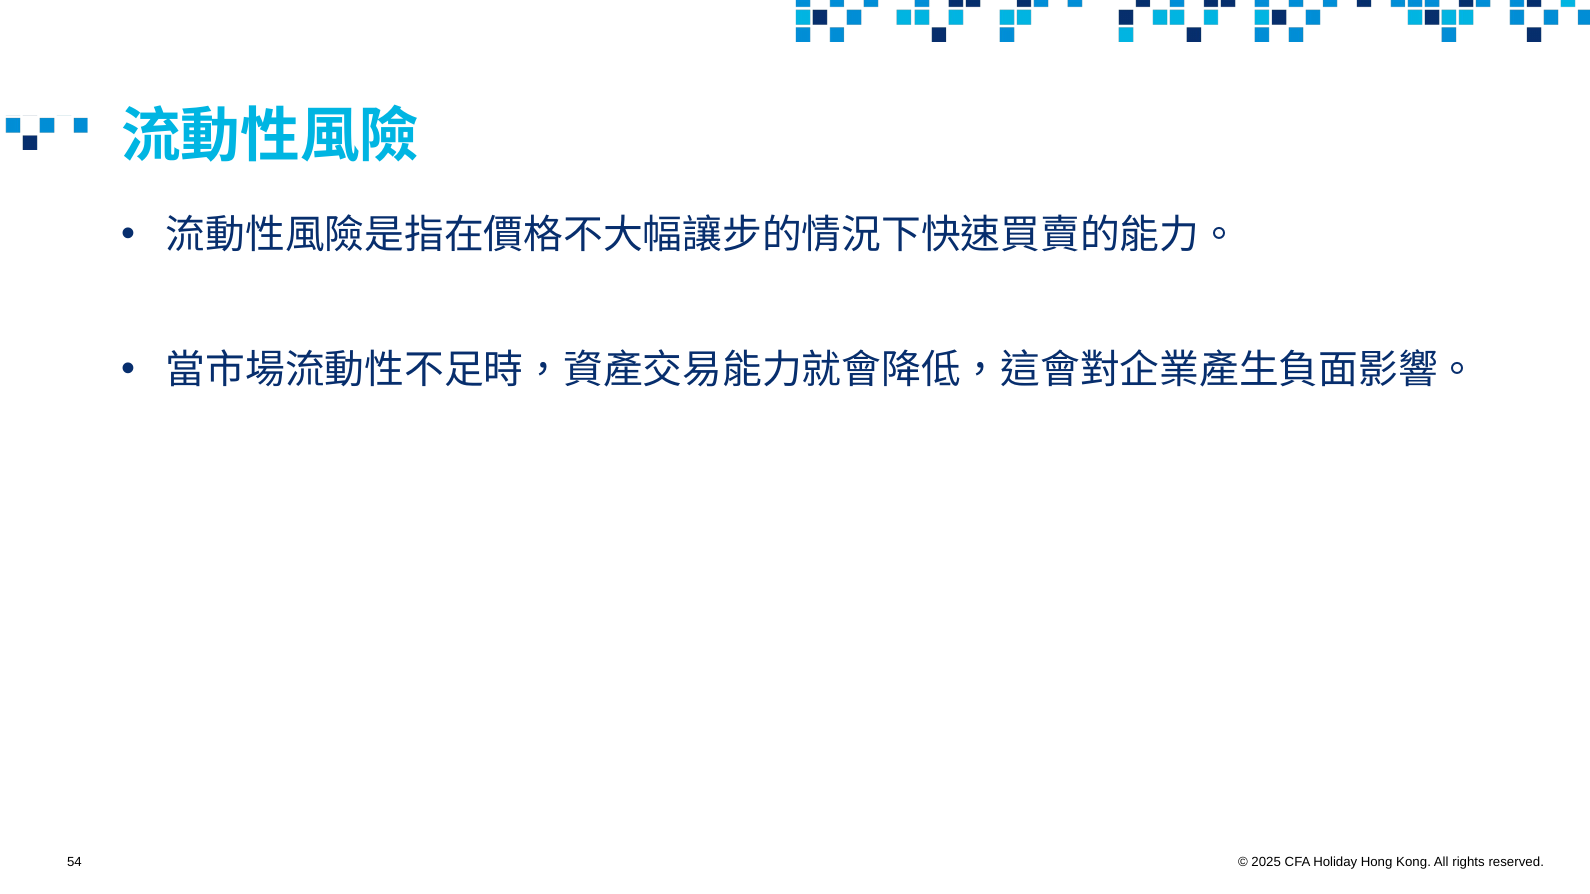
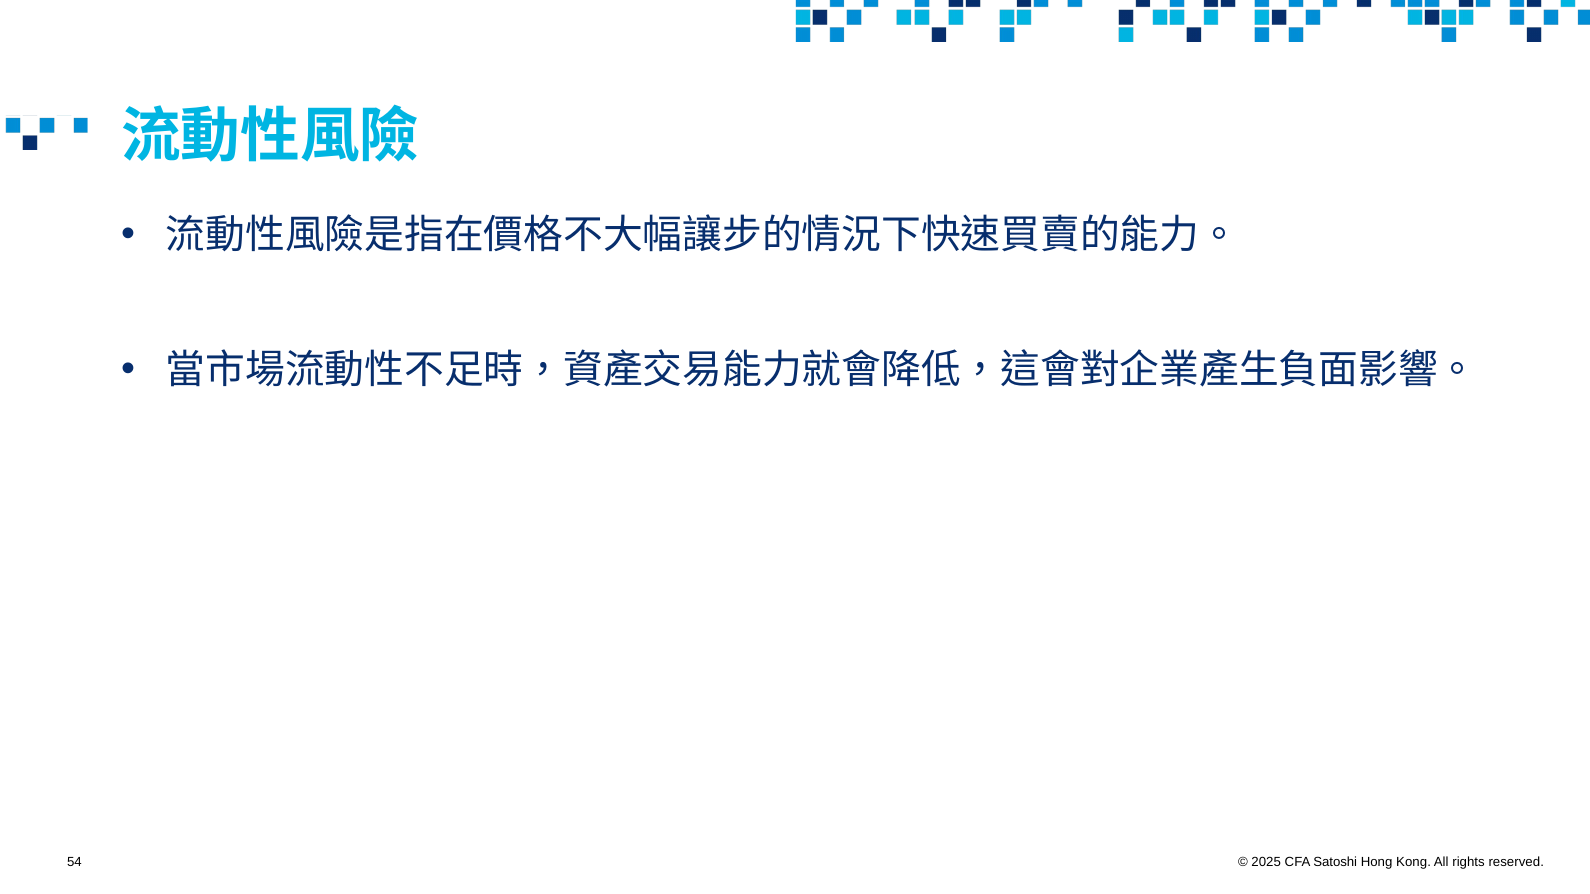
Holiday: Holiday -> Satoshi (1335, 863)
